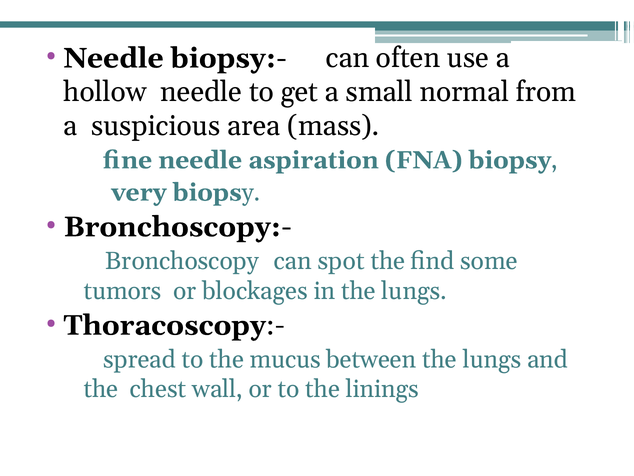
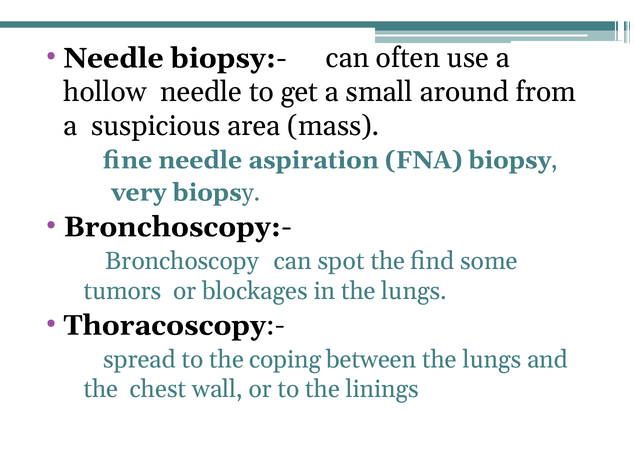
normal: normal -> around (464, 92)
mucus: mucus -> coping (285, 359)
